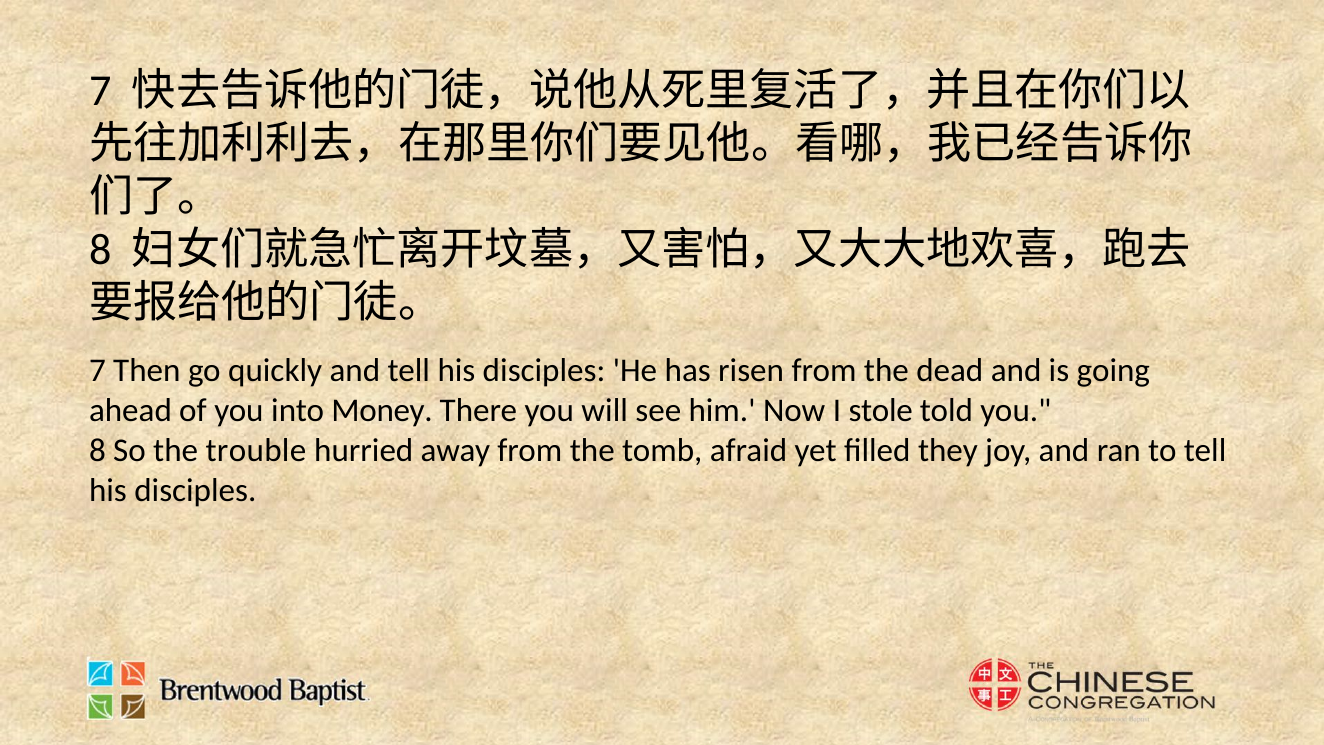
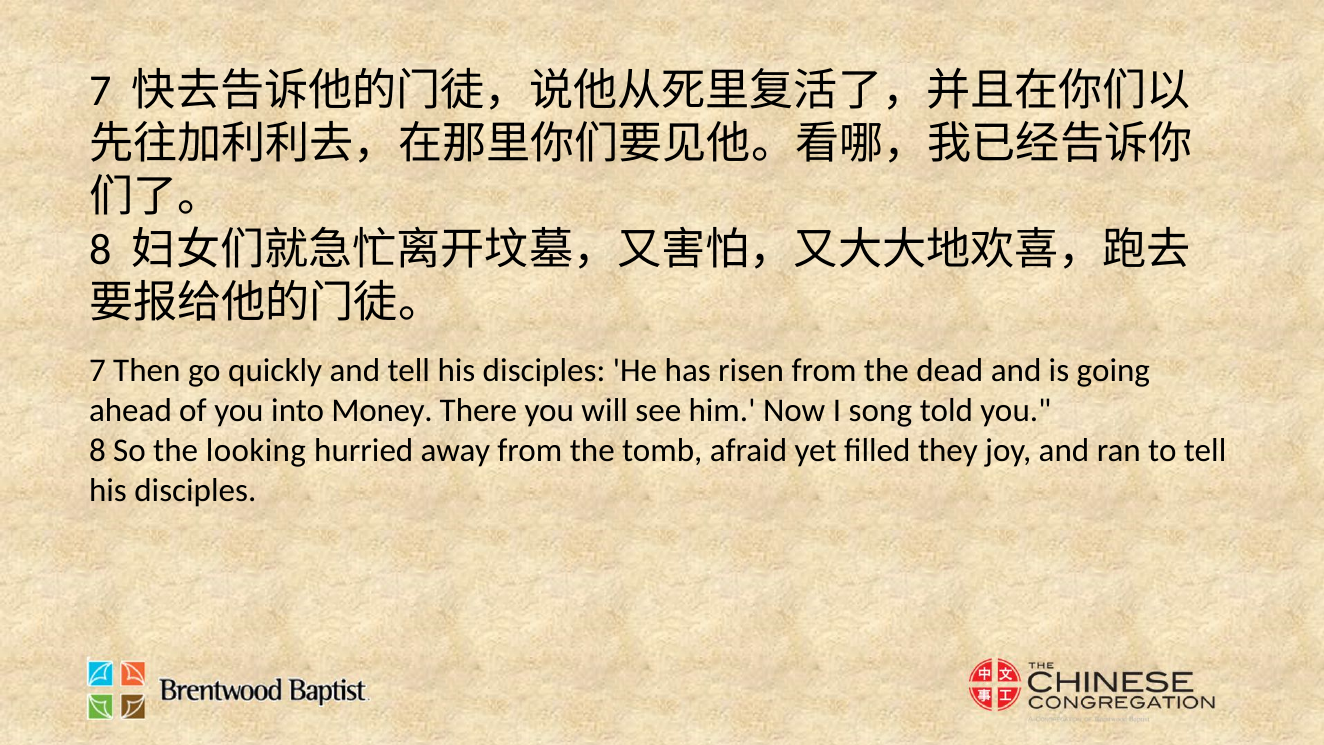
stole: stole -> song (880, 411)
trouble: trouble -> looking (256, 450)
